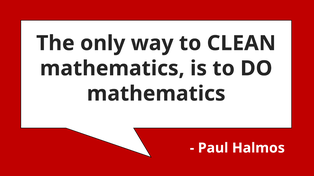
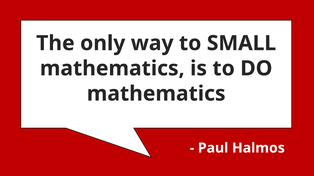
CLEAN: CLEAN -> SMALL (241, 43)
